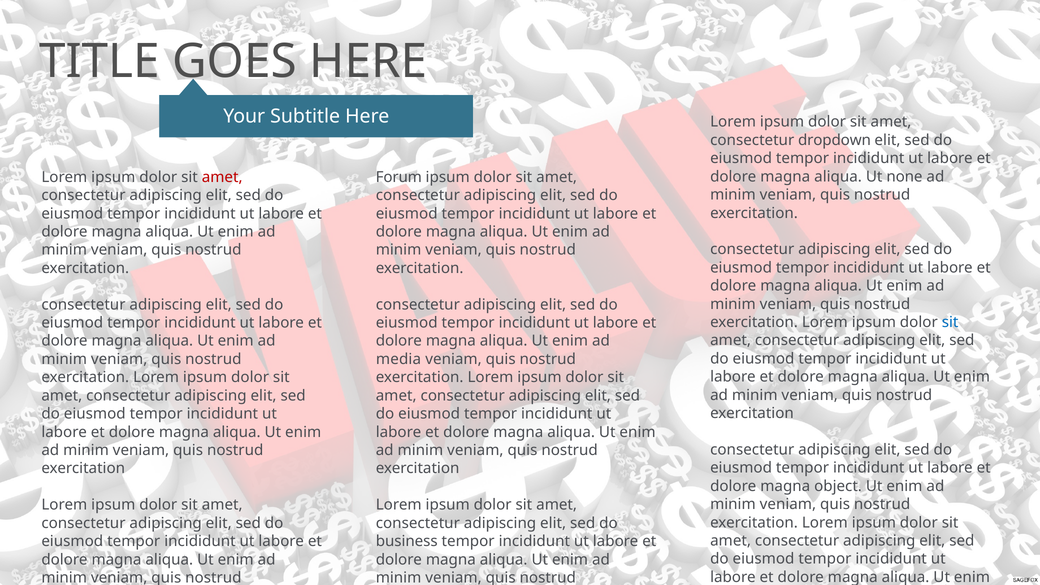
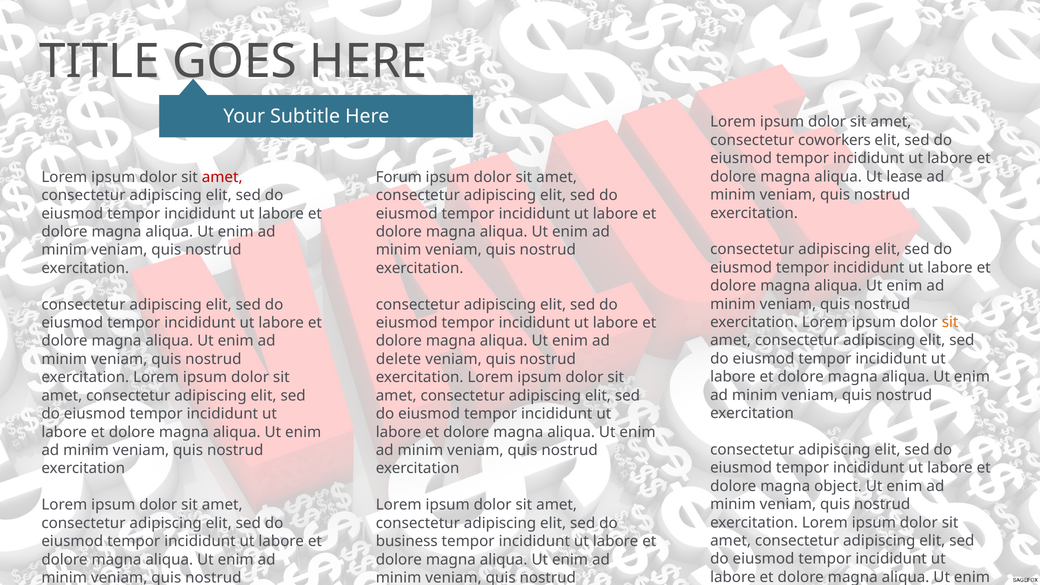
dropdown: dropdown -> coworkers (834, 140)
none: none -> lease (905, 177)
sit colour: blue -> orange (950, 322)
media: media -> delete (399, 359)
